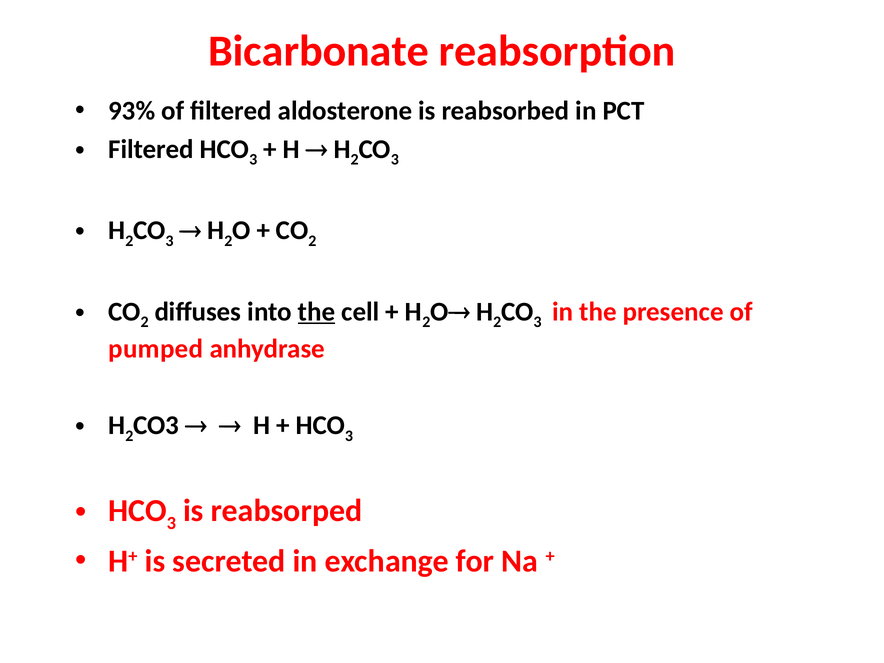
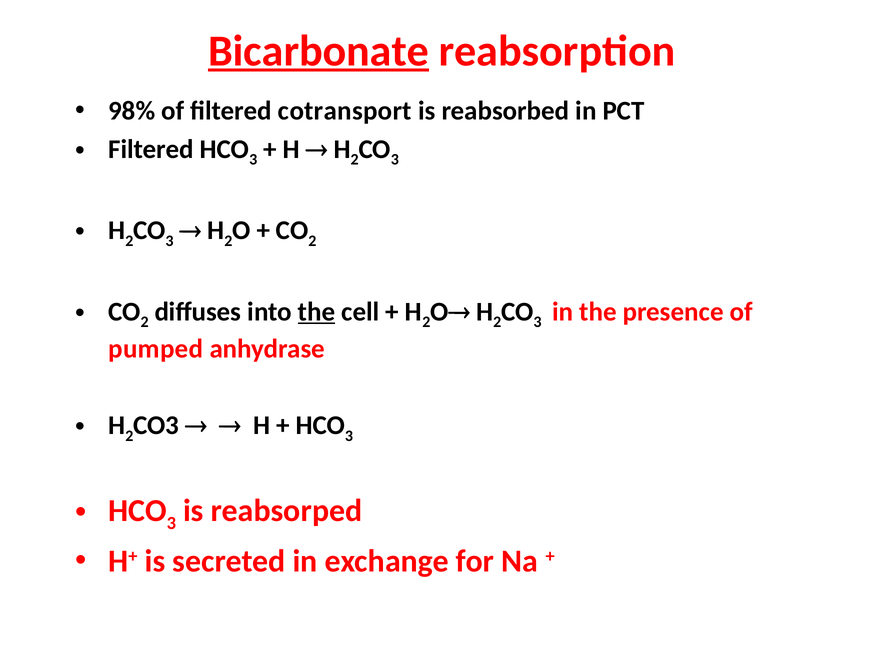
Bicarbonate underline: none -> present (319, 51)
93%: 93% -> 98% (132, 111)
aldosterone: aldosterone -> cotransport (345, 111)
